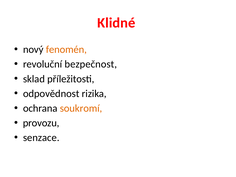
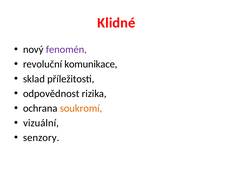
fenomén colour: orange -> purple (66, 50)
bezpečnost: bezpečnost -> komunikace (91, 64)
provozu: provozu -> vizuální (41, 123)
senzace: senzace -> senzory (41, 138)
